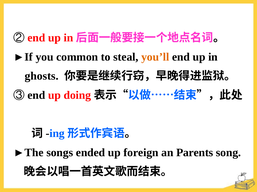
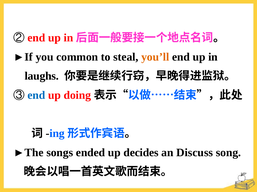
ghosts: ghosts -> laughs (42, 76)
end colour: black -> blue (36, 95)
foreign: foreign -> decides (141, 153)
Parents: Parents -> Discuss (195, 153)
